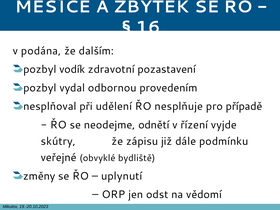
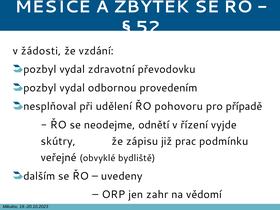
16: 16 -> 52 (148, 27)
podána: podána -> žádosti (41, 51)
dalším: dalším -> vzdání (96, 51)
vodík: vodík -> vydal (72, 69)
pozastavení: pozastavení -> převodovku (167, 69)
nesplňuje: nesplňuje -> pohovoru (179, 106)
dále: dále -> prac (186, 141)
změny: změny -> dalším (39, 176)
uplynutí: uplynutí -> uvedeny (122, 176)
odst: odst -> zahr (157, 195)
